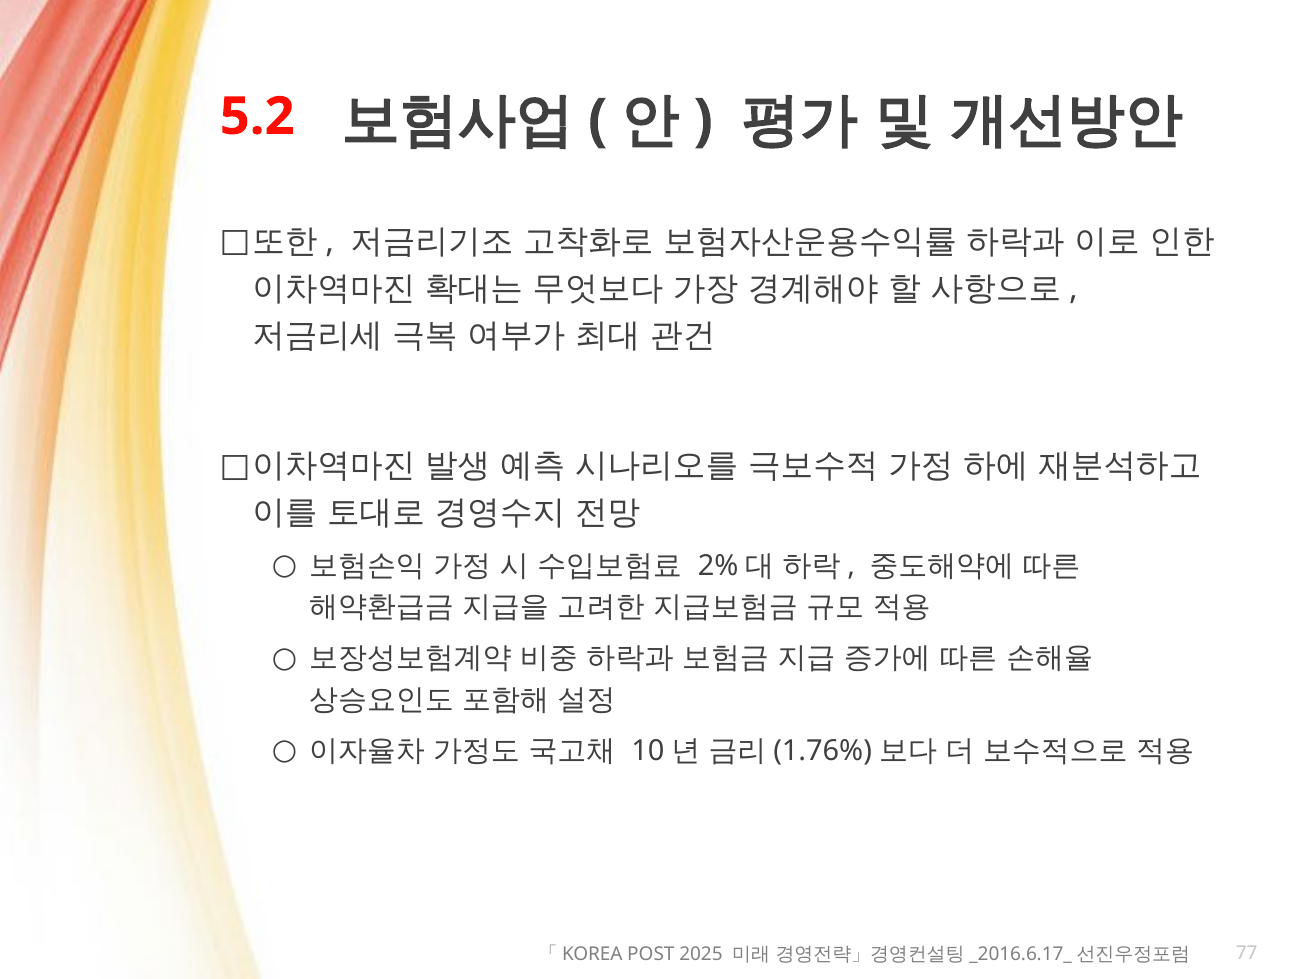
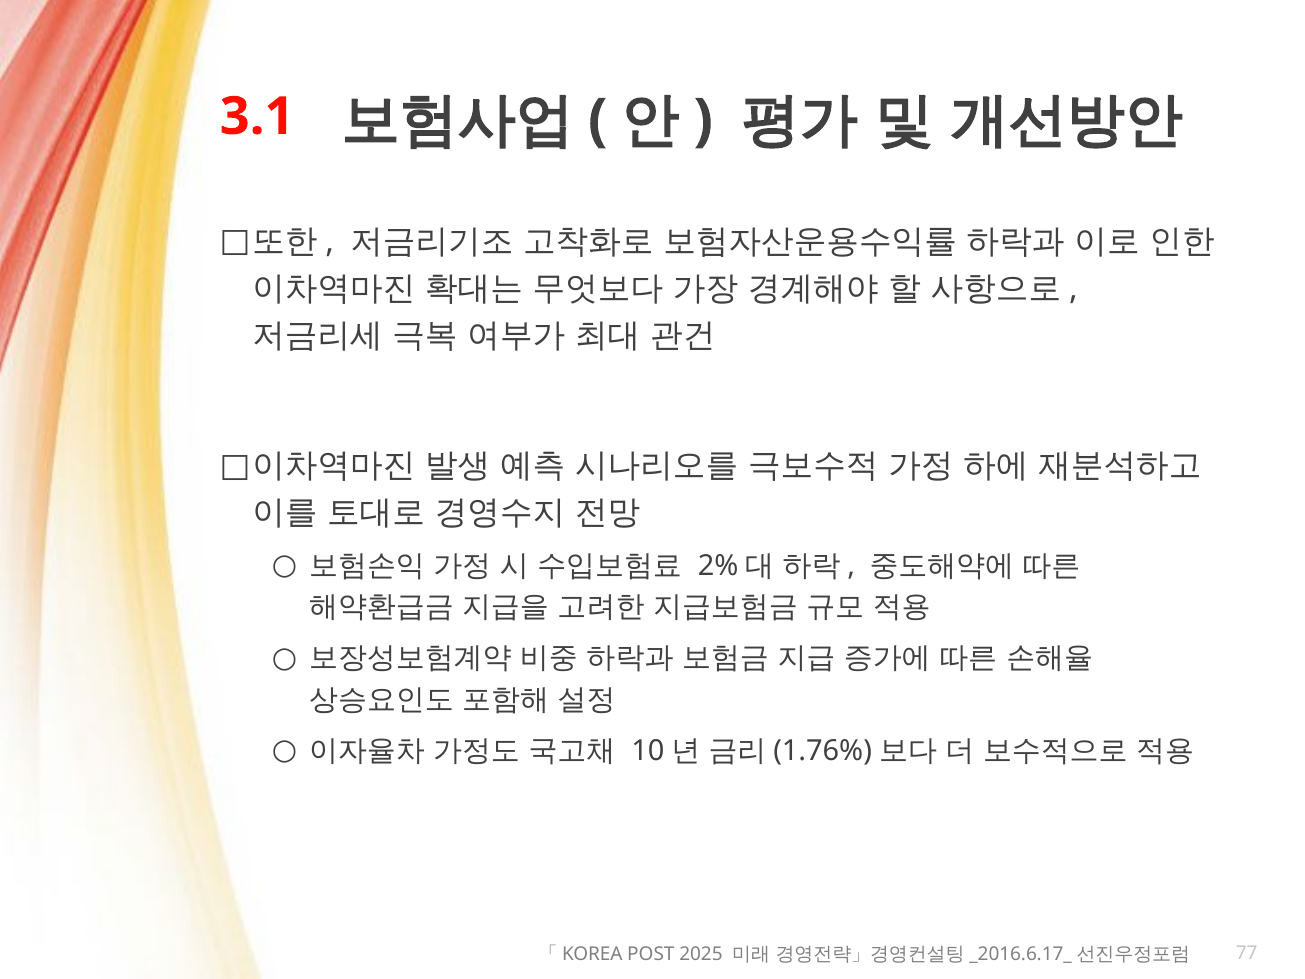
5.2: 5.2 -> 3.1 (257, 117)
